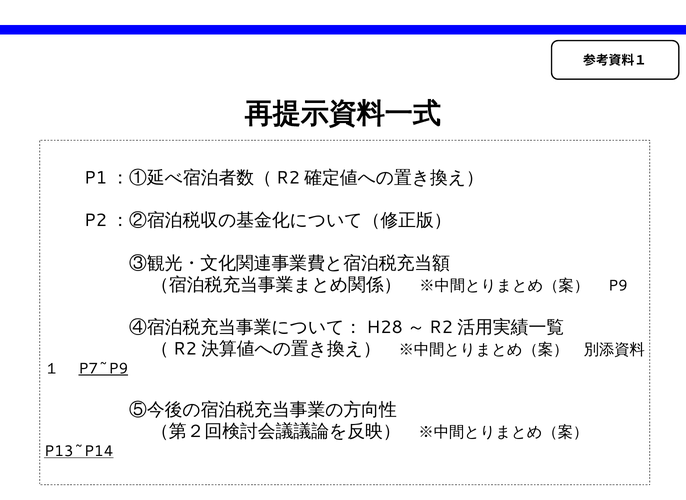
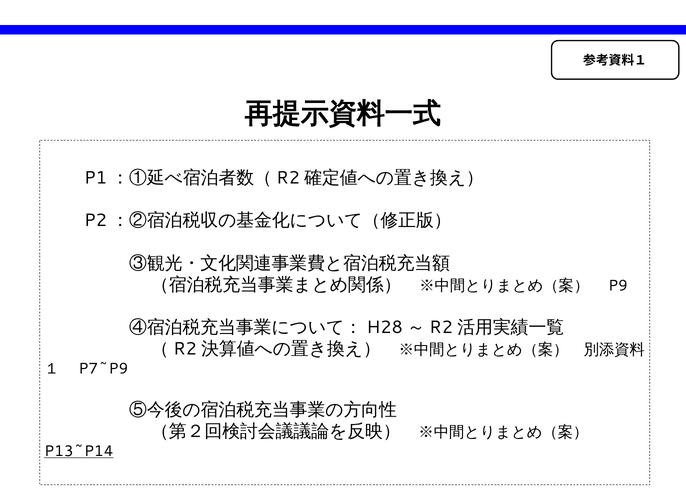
P7~P9 underline: present -> none (103, 369)
